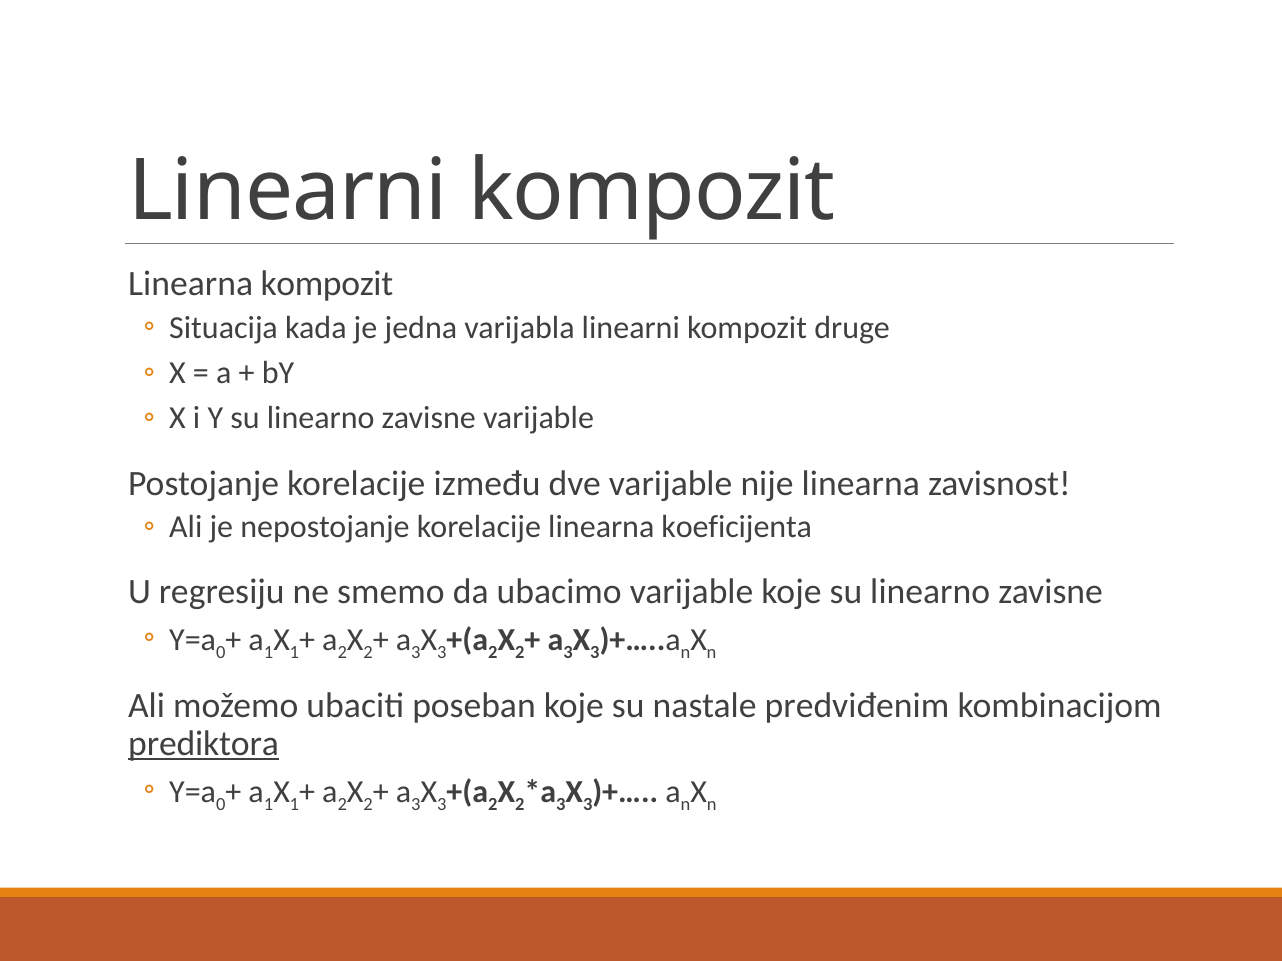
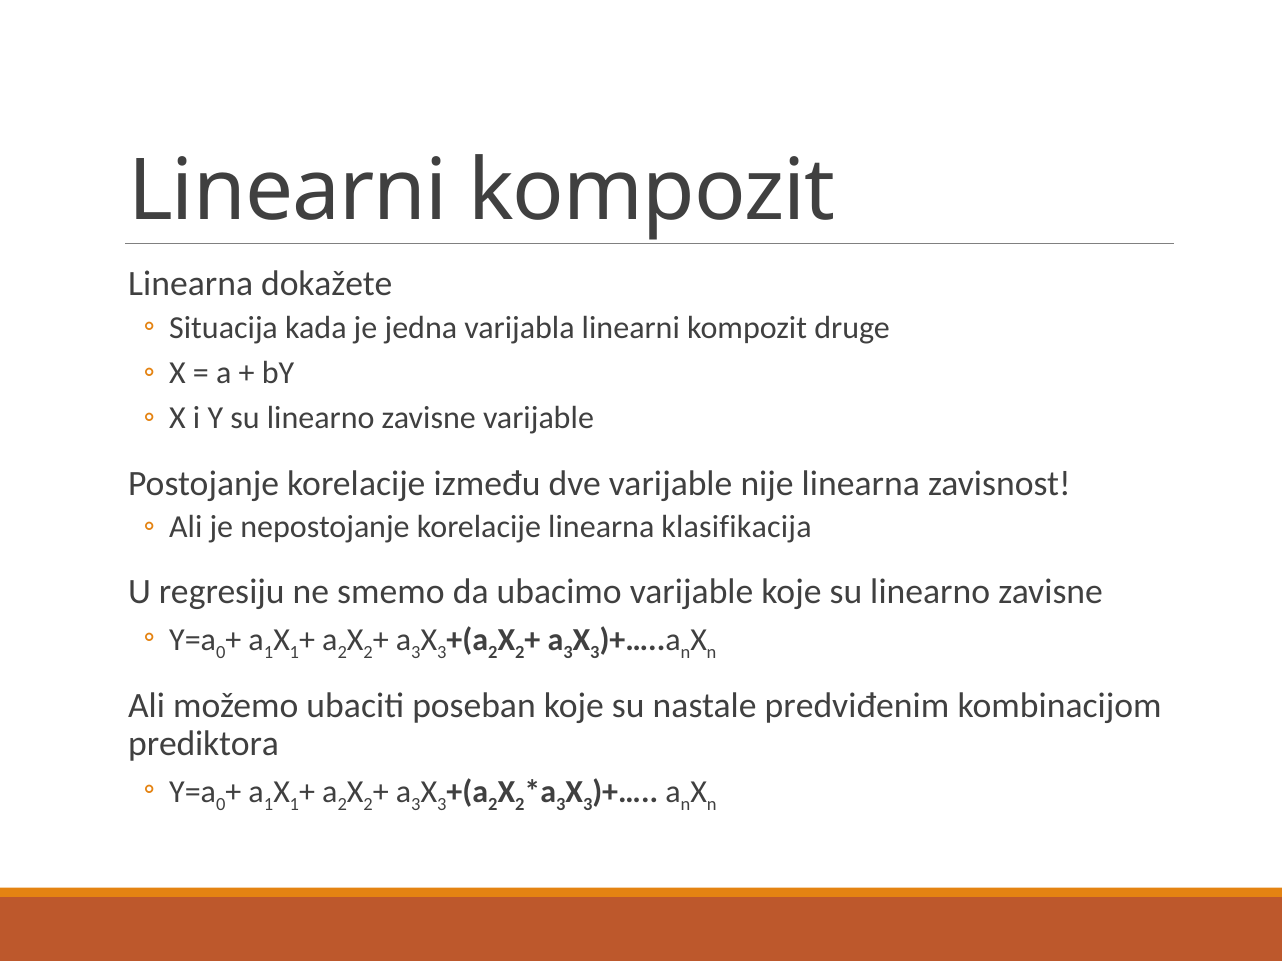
Linearna kompozit: kompozit -> dokažete (327, 284)
koeficijenta: koeficijenta -> klasifikacija (737, 527)
prediktora underline: present -> none (204, 744)
